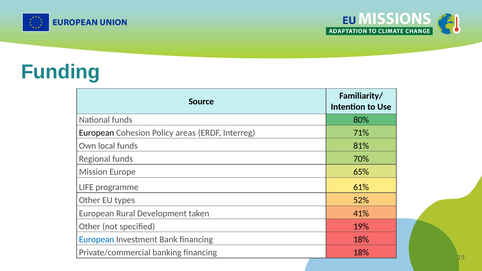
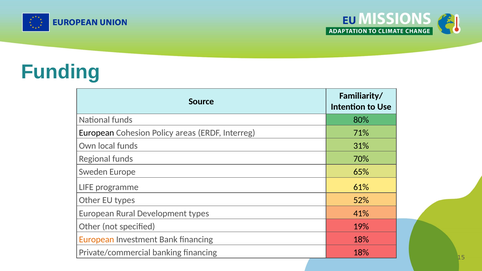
81%: 81% -> 31% (361, 146)
Mission: Mission -> Sweden (93, 172)
Development taken: taken -> types (199, 213)
European colour: blue -> orange (97, 240)
